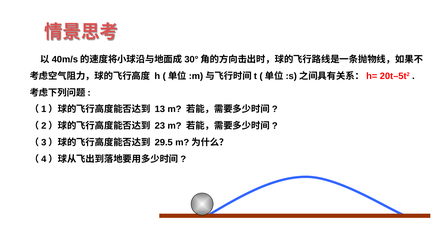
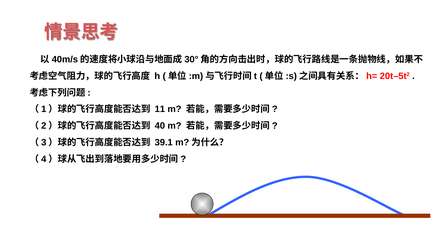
13: 13 -> 11 (160, 110)
23: 23 -> 40 (160, 126)
29.5: 29.5 -> 39.1 (164, 143)
